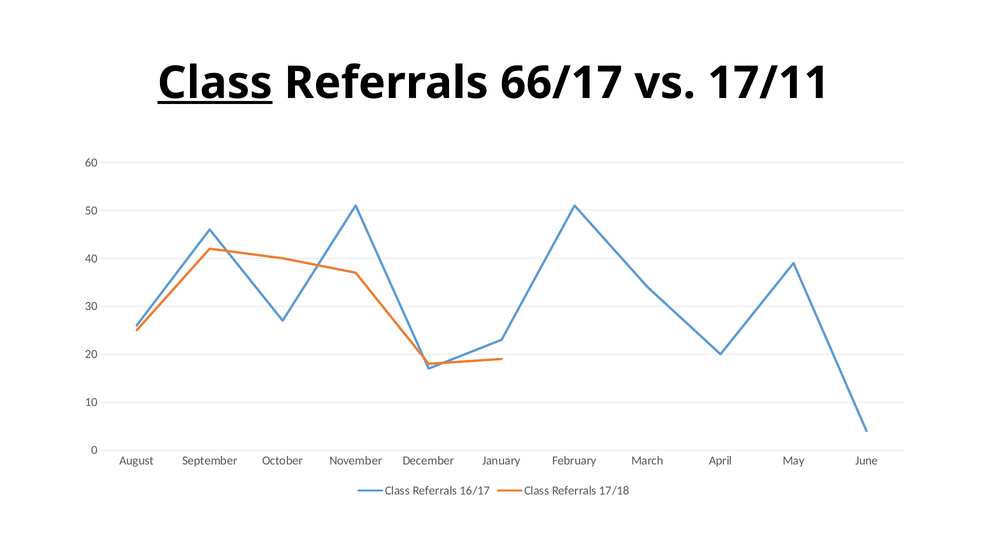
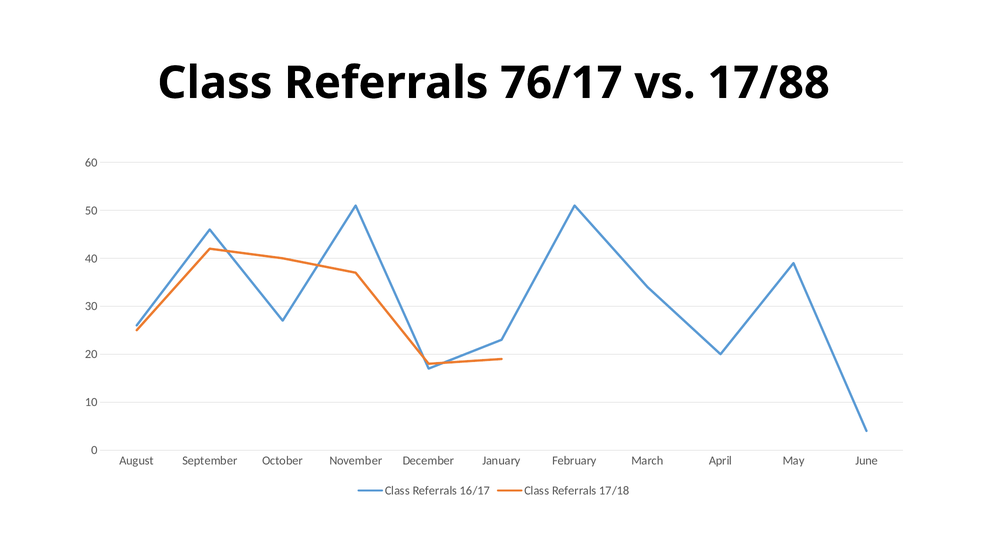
Class underline: present -> none (215, 83)
66/17: 66/17 -> 76/17 (561, 83)
17/11: 17/11 -> 17/88 (769, 83)
